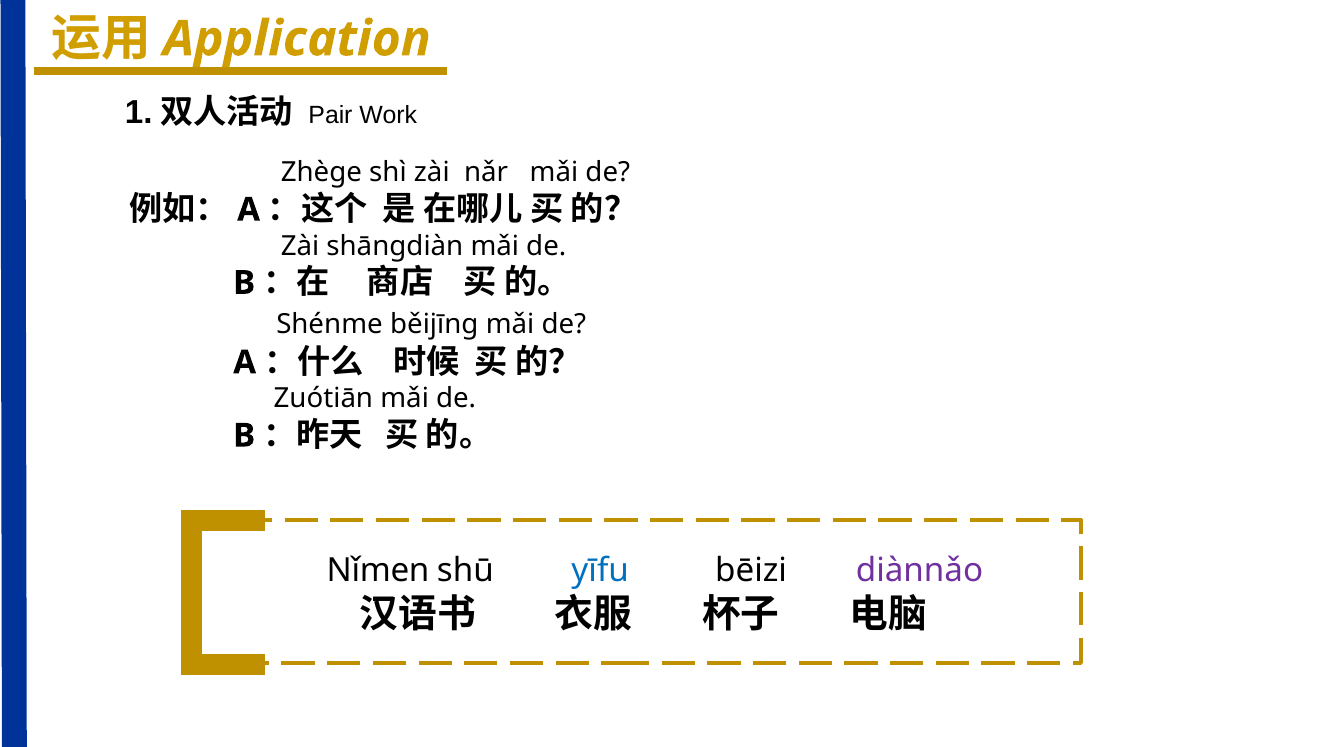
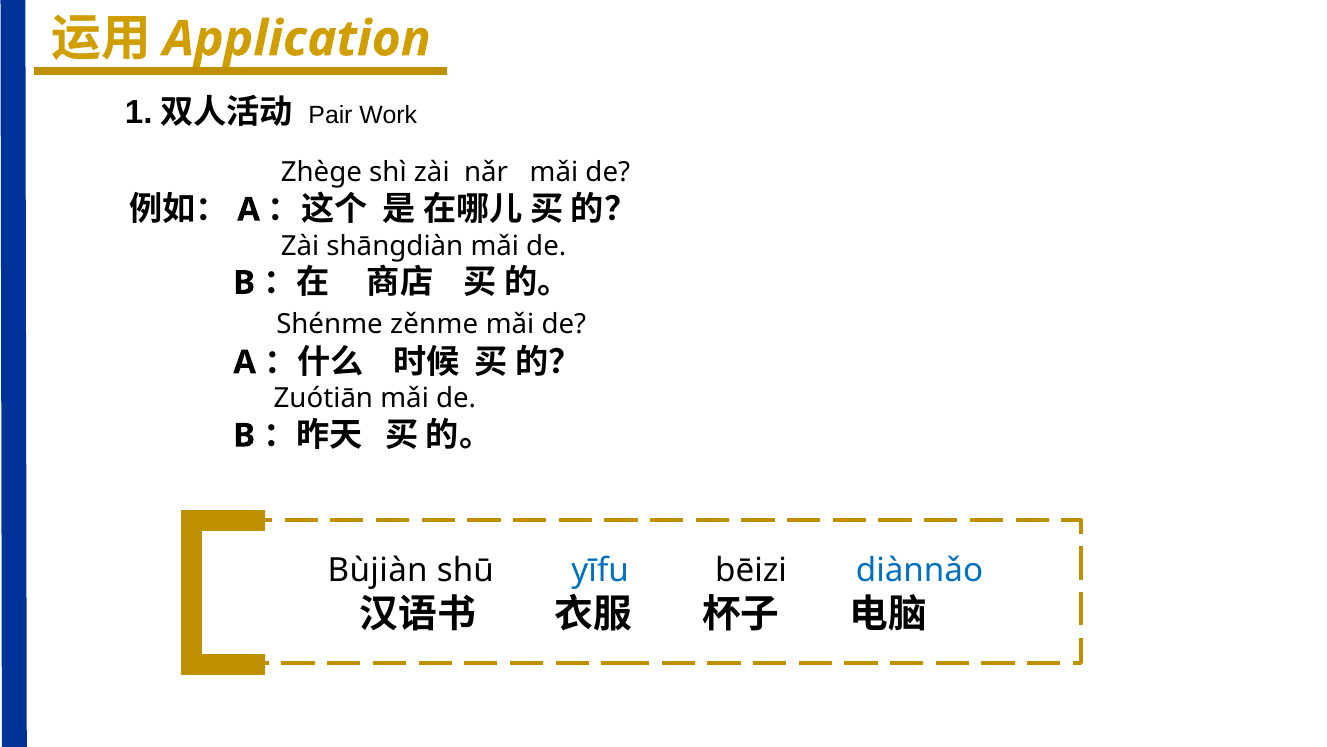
běijīng: běijīng -> zěnme (434, 324)
Nǐmen: Nǐmen -> Bùjiàn (378, 570)
diànnǎo colour: purple -> blue (920, 570)
